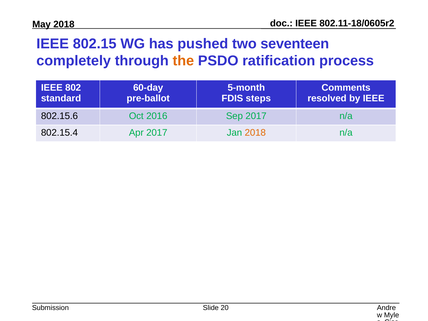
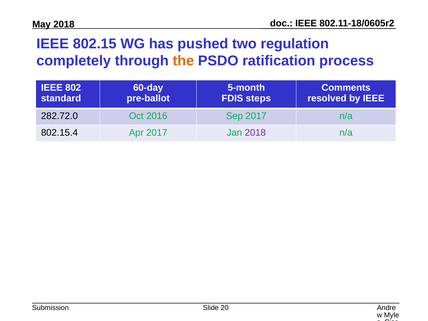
seventeen: seventeen -> regulation (295, 44)
802.15.6: 802.15.6 -> 282.72.0 (59, 116)
2018 colour: orange -> purple (255, 133)
